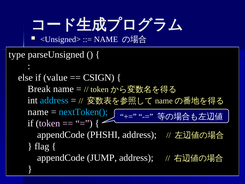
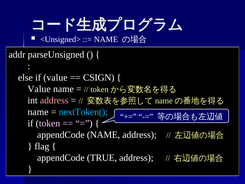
type: type -> addr (17, 55)
Break: Break -> Value (39, 89)
address colour: light blue -> pink (54, 100)
appendCode PHSHI: PHSHI -> NAME (103, 135)
JUMP: JUMP -> TRUE (102, 158)
